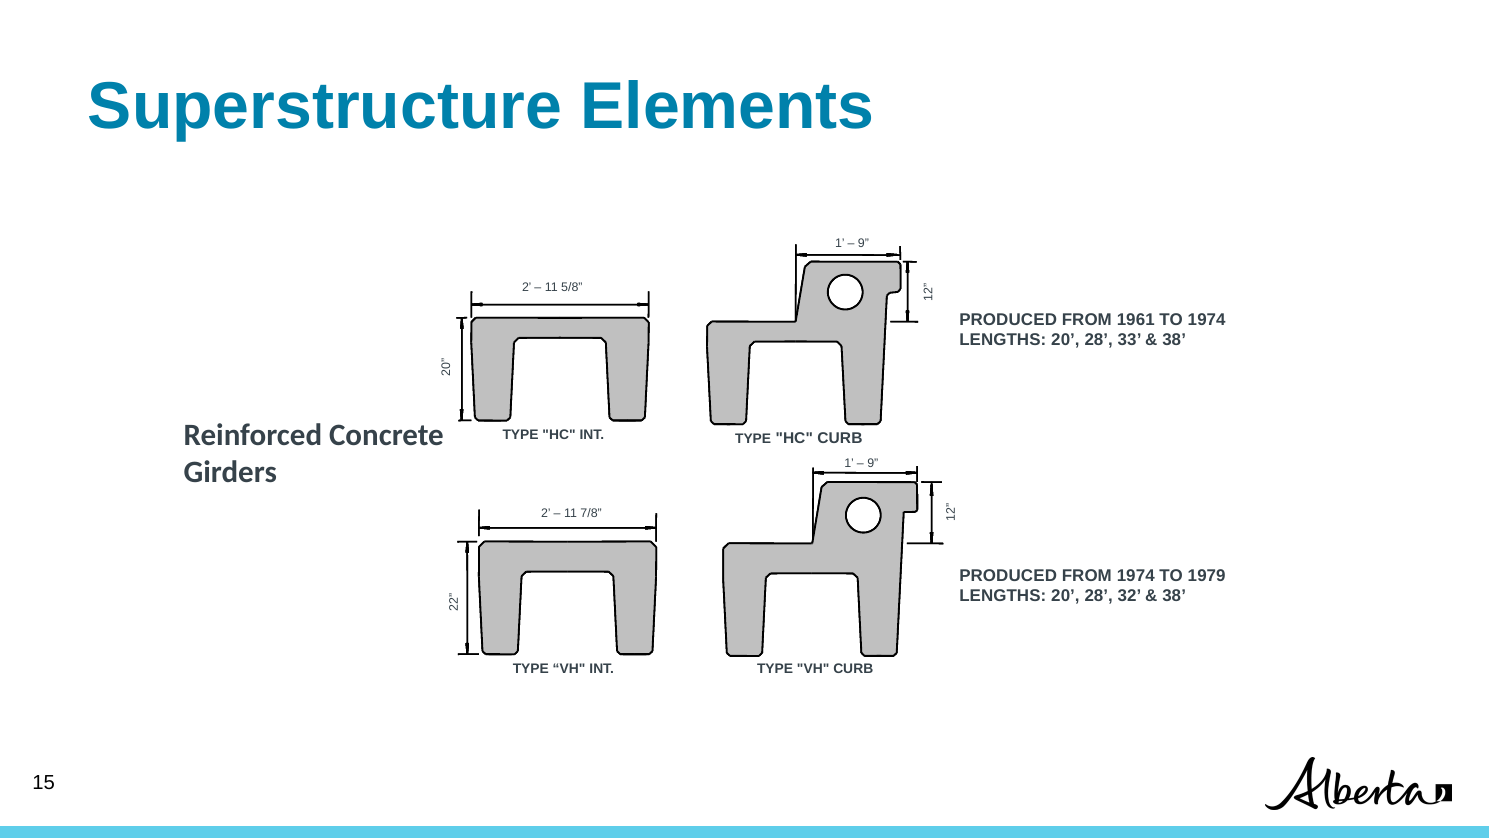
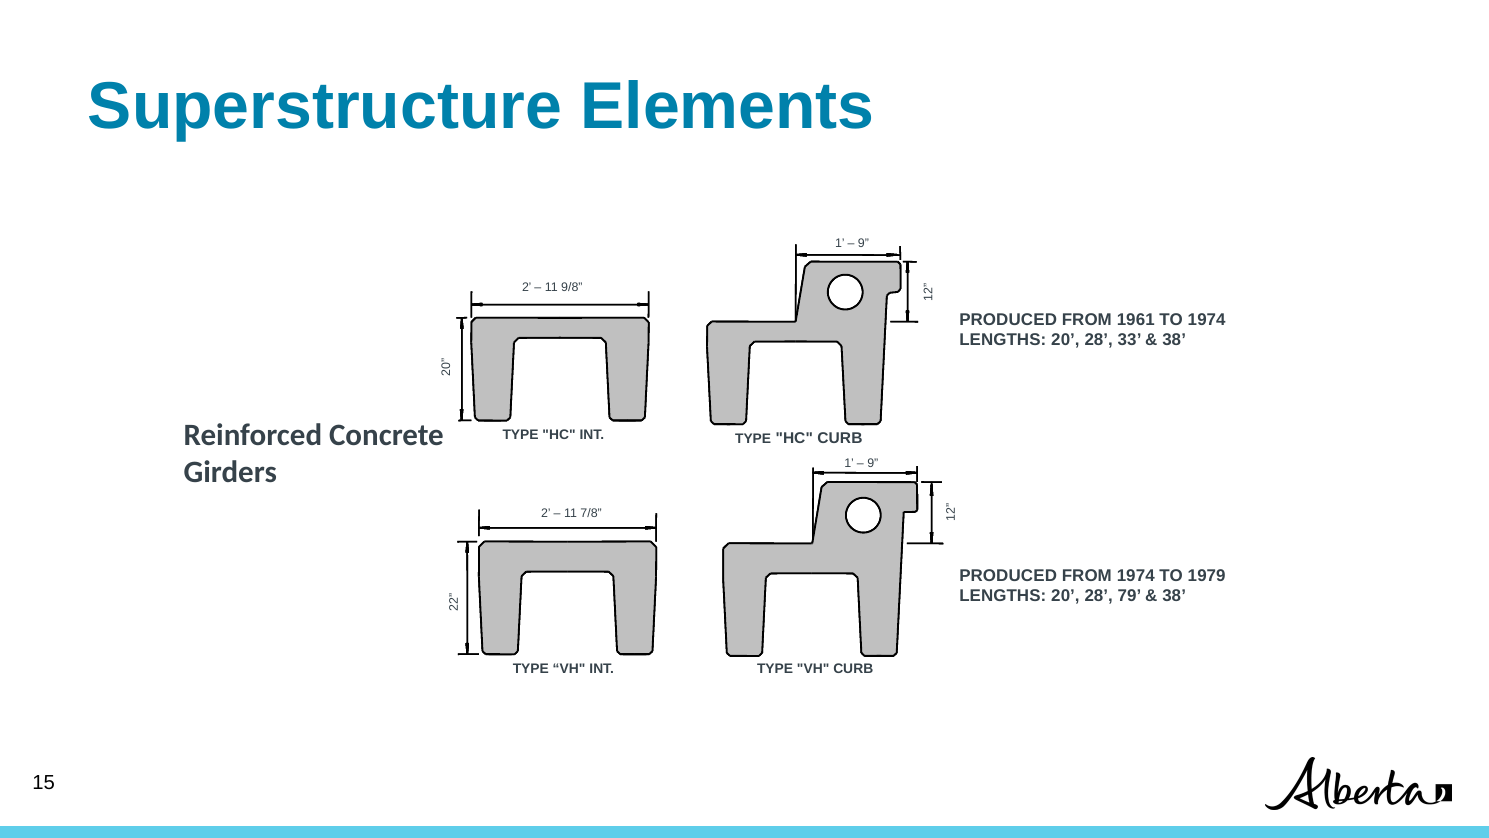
5/8: 5/8 -> 9/8 (572, 287)
32: 32 -> 79 (1130, 596)
